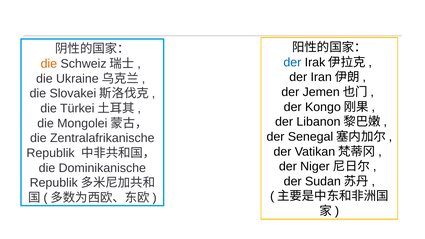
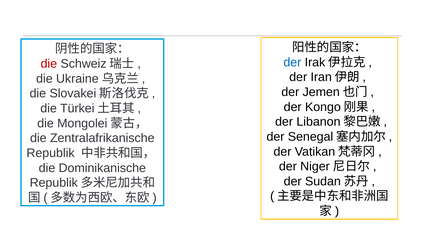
die colour: orange -> red (49, 64)
